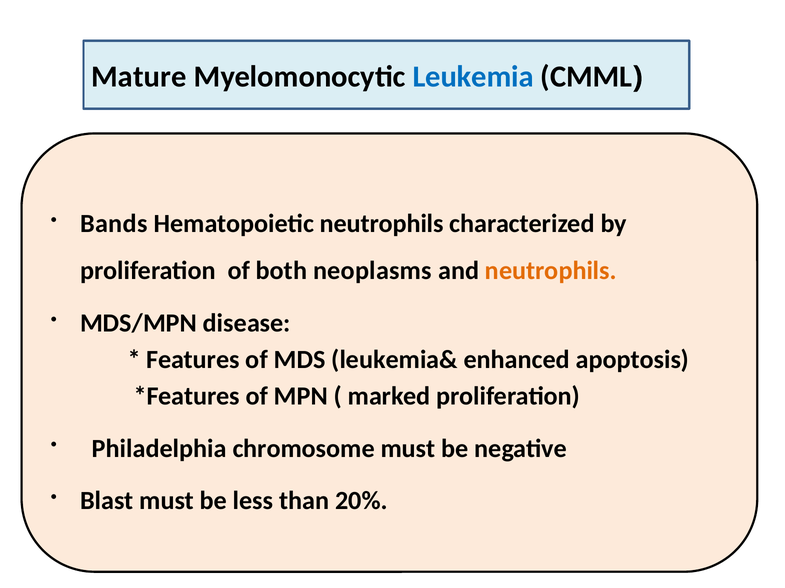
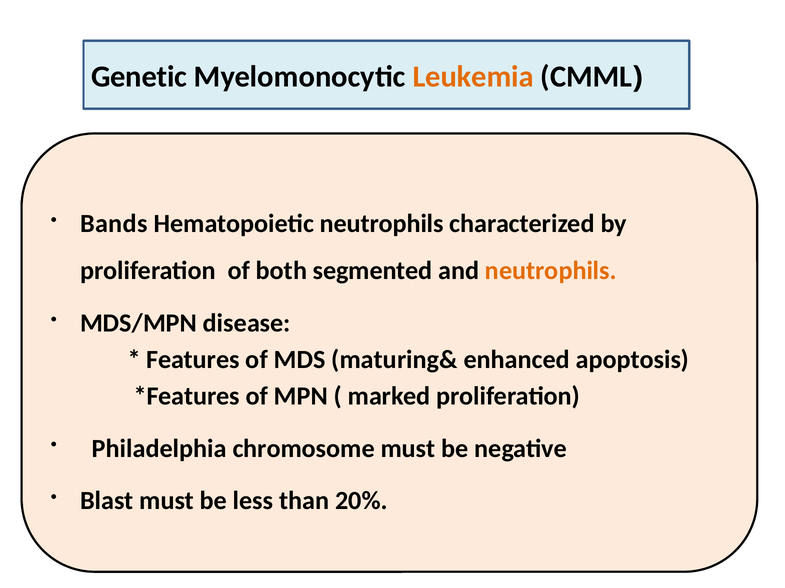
Mature: Mature -> Genetic (139, 77)
Leukemia colour: blue -> orange (473, 77)
neoplasms: neoplasms -> segmented (373, 271)
leukemia&: leukemia& -> maturing& (395, 360)
